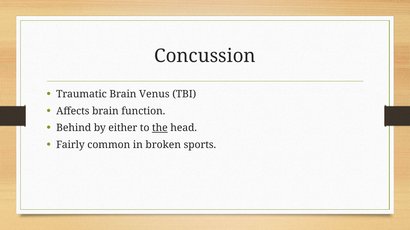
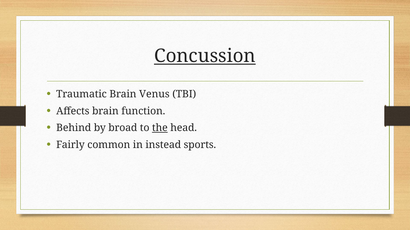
Concussion underline: none -> present (205, 56)
either: either -> broad (123, 128)
broken: broken -> instead (163, 145)
